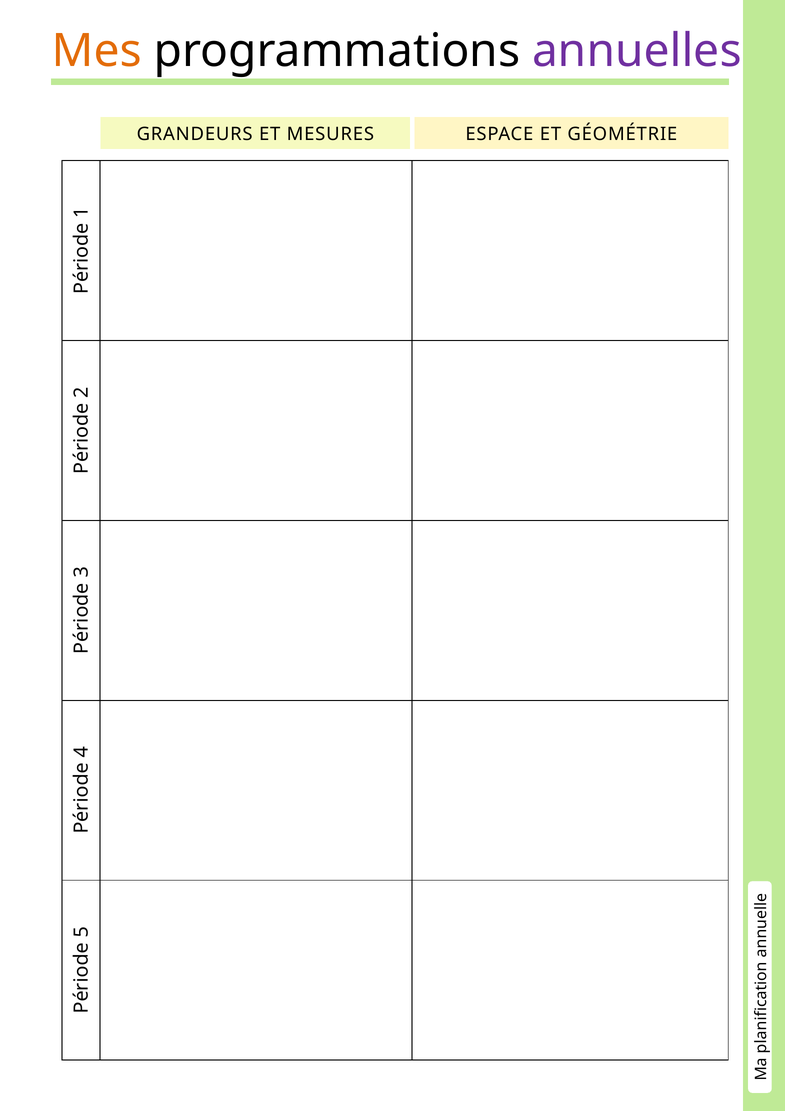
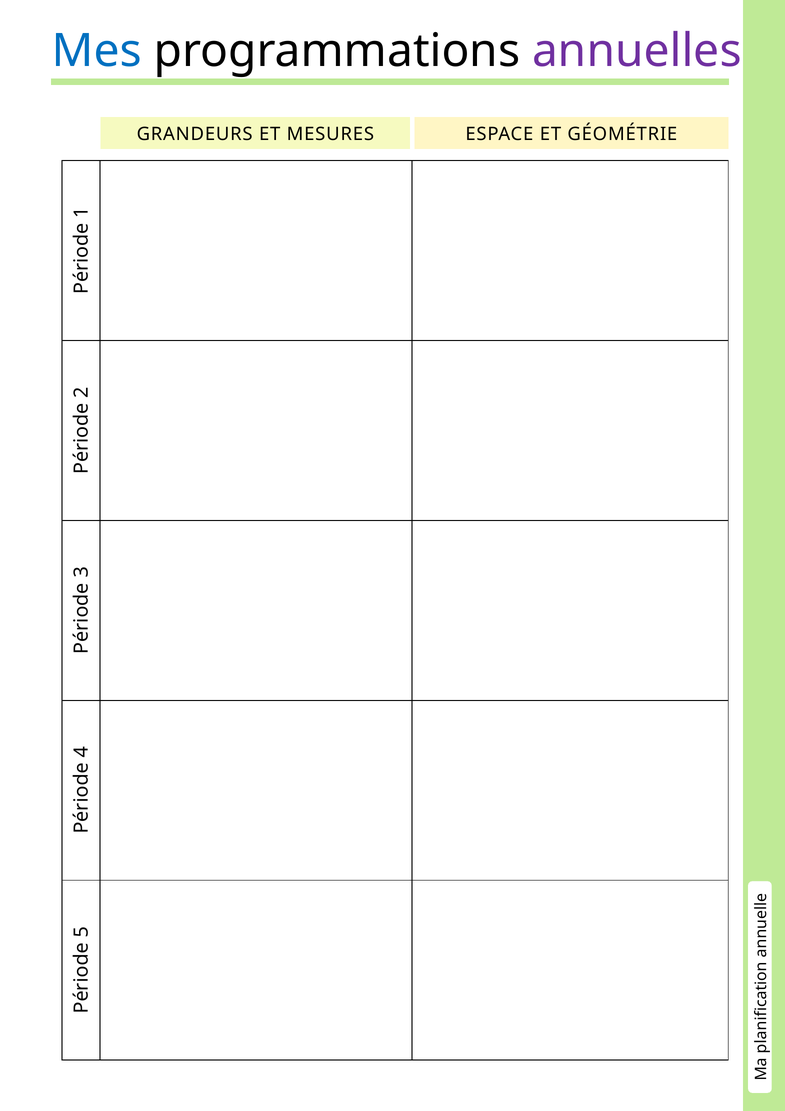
Mes colour: orange -> blue (97, 51)
